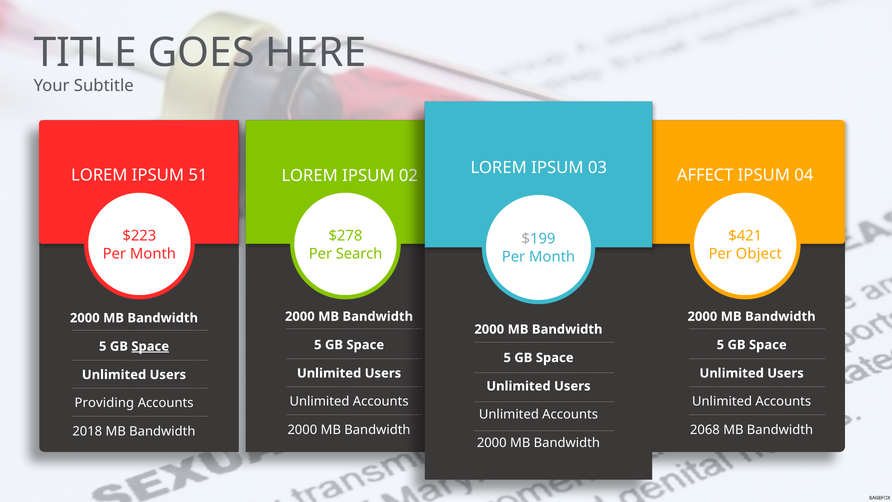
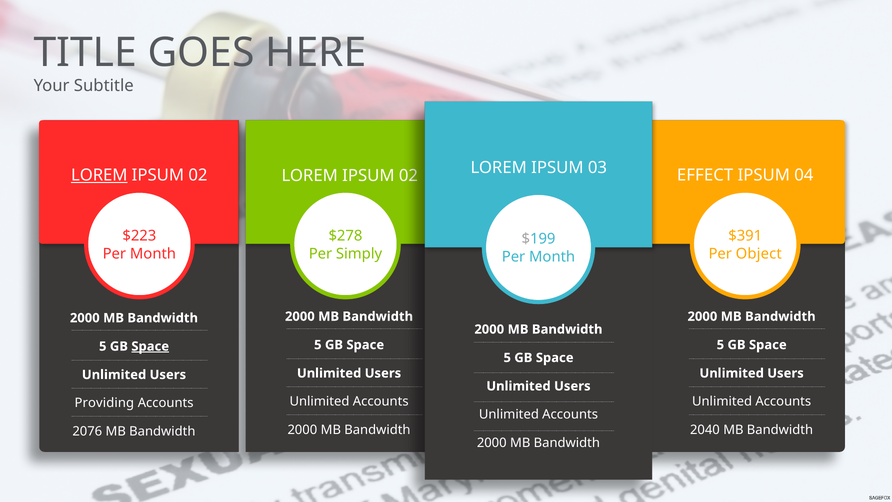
LOREM underline: none -> present (99, 175)
51: 51 -> 02 (198, 175)
AFFECT: AFFECT -> EFFECT (705, 175)
$421: $421 -> $391 (745, 236)
Search: Search -> Simply (359, 254)
2068: 2068 -> 2040 (705, 430)
2018: 2018 -> 2076 (87, 431)
